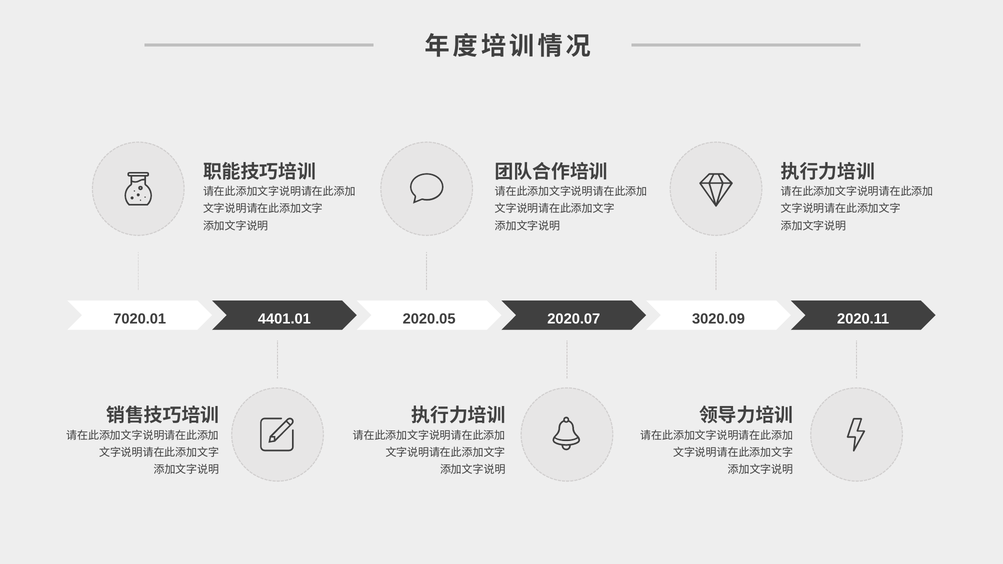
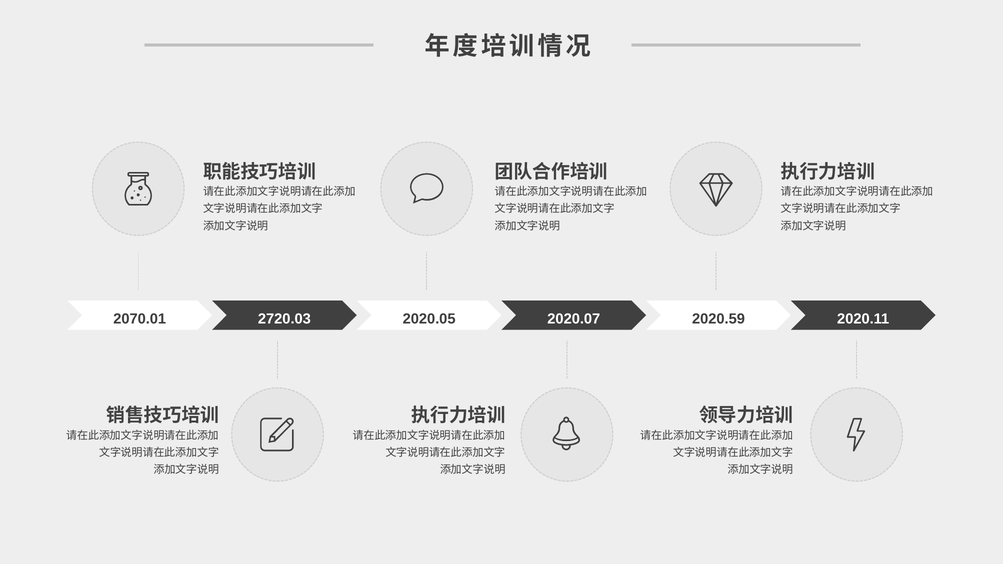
7020.01: 7020.01 -> 2070.01 (140, 319)
4401.01: 4401.01 -> 2720.03 (284, 319)
3020.09: 3020.09 -> 2020.59 (718, 319)
